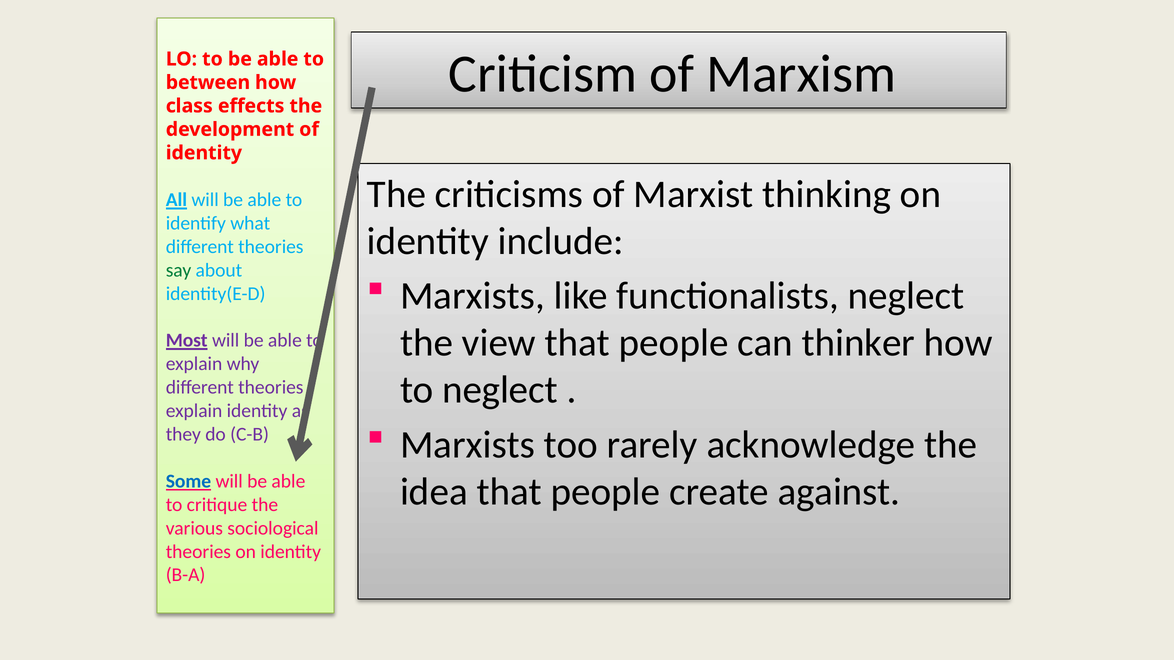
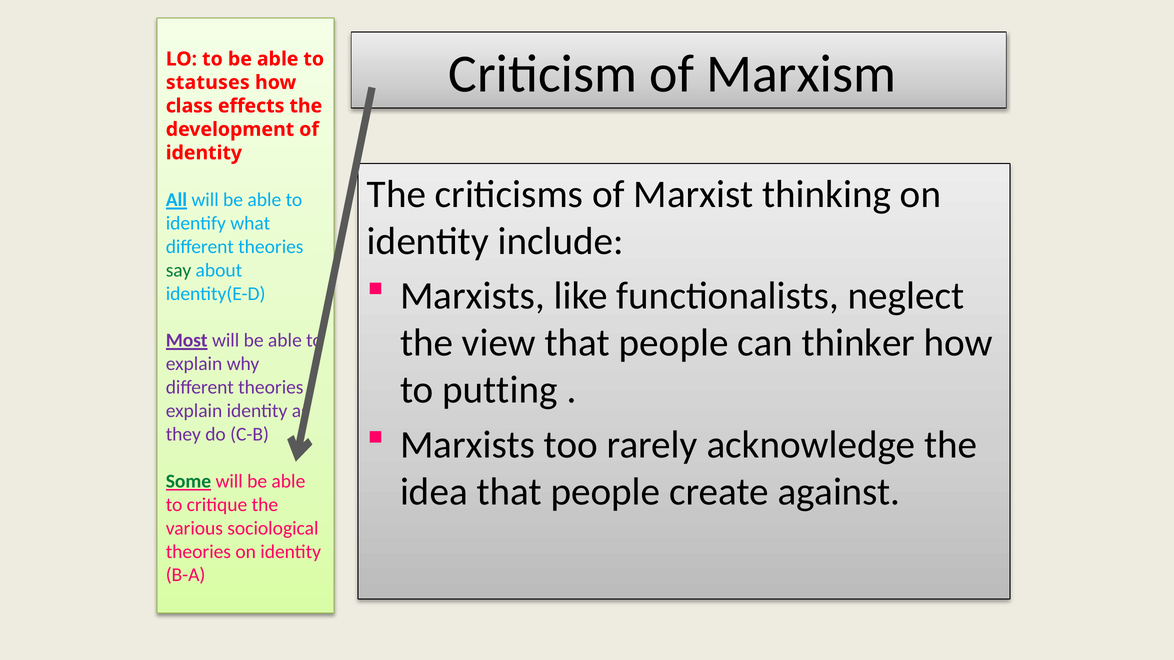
between: between -> statuses (208, 83)
to neglect: neglect -> putting (500, 390)
Some colour: blue -> green (188, 481)
